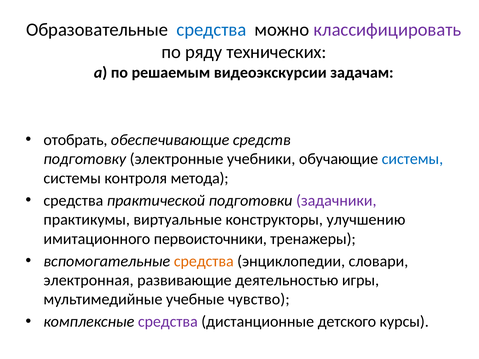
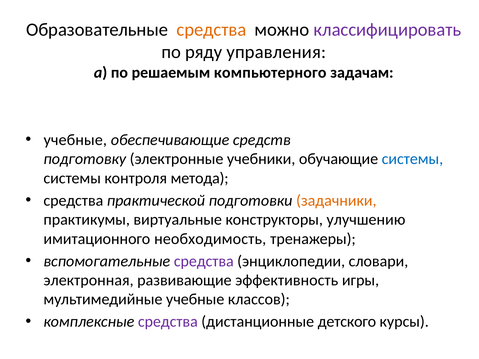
средства colour: blue -> orange (211, 30)
технических: технических -> управления (276, 52)
видеоэкскурсии: видеоэкскурсии -> компьютерного (270, 73)
отобрать: отобрать -> учебные (75, 140)
задачники colour: purple -> orange (336, 201)
первоисточники: первоисточники -> необходимость (210, 239)
средства colour: orange -> purple (204, 261)
деятельностью: деятельностью -> эффективность (287, 280)
чувство: чувство -> классов (259, 300)
